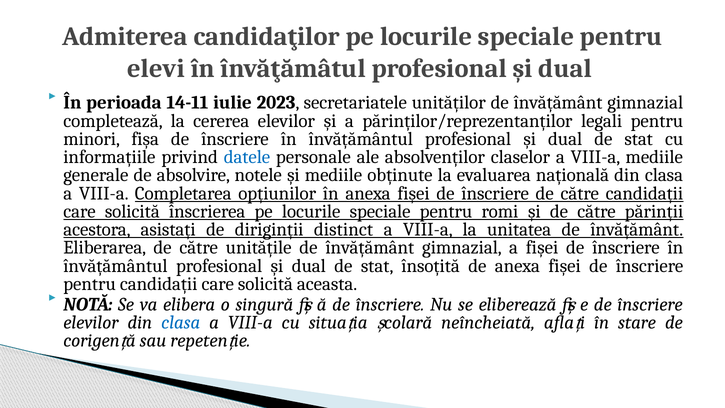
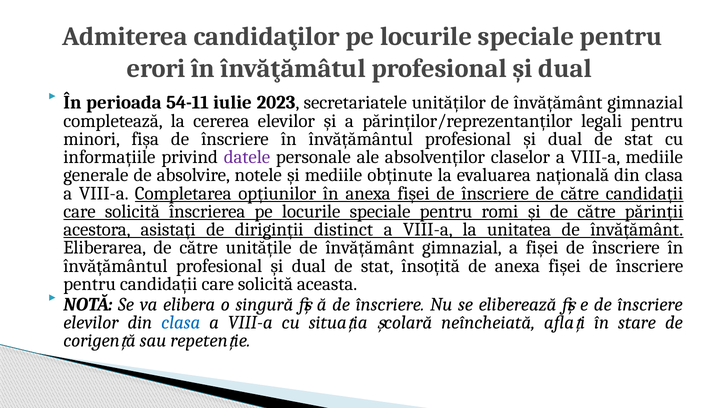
elevi: elevi -> erori (156, 68)
14-11: 14-11 -> 54-11 (187, 103)
datele colour: blue -> purple (247, 157)
